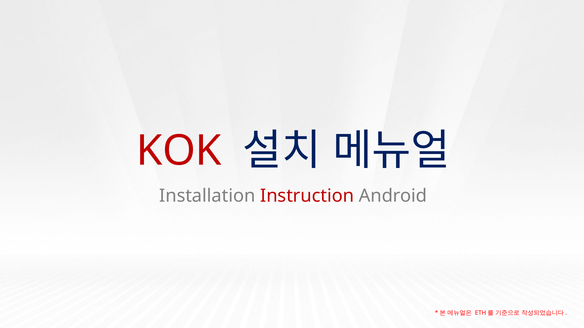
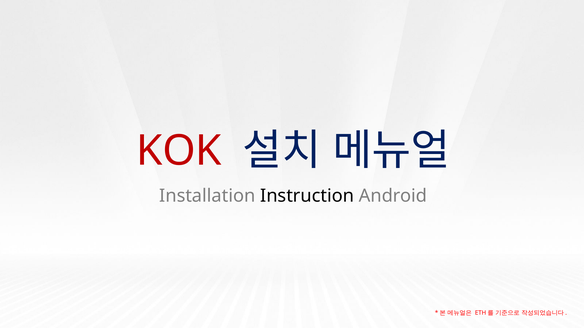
Instruction colour: red -> black (307, 196)
